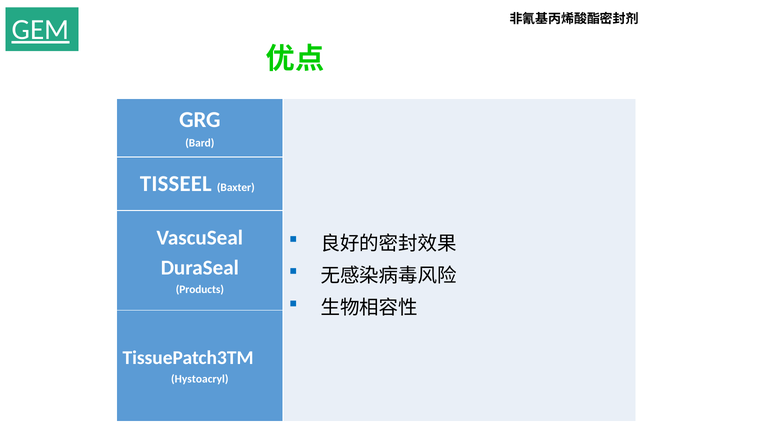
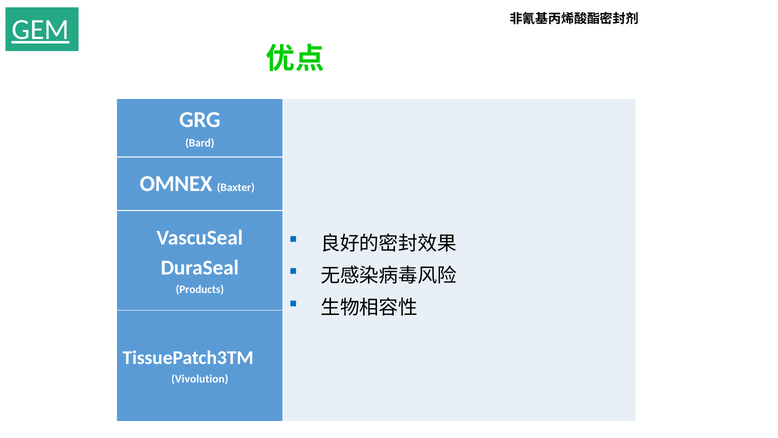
TISSEEL: TISSEEL -> OMNEX (176, 184)
Hystoacryl: Hystoacryl -> Vivolution (200, 379)
